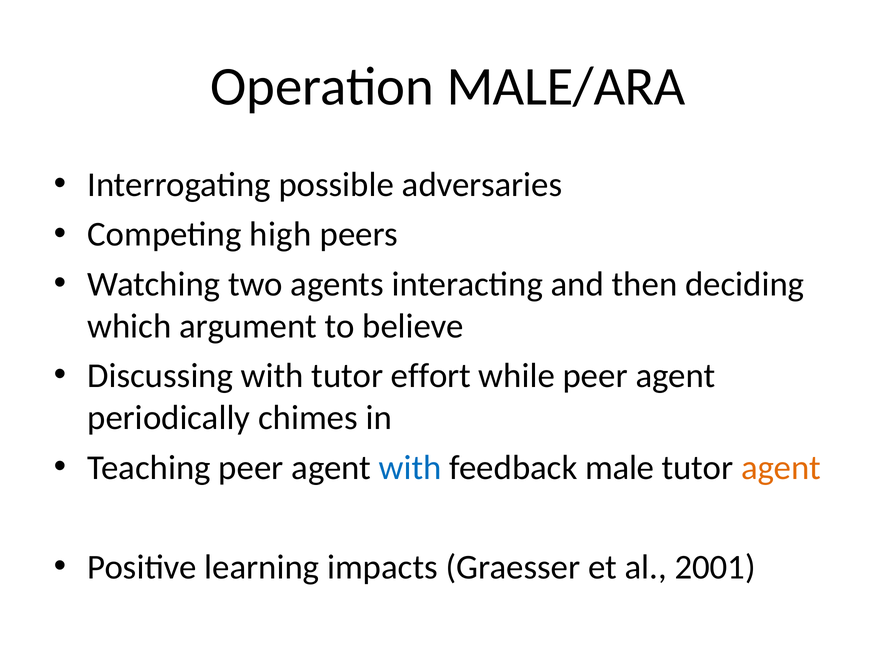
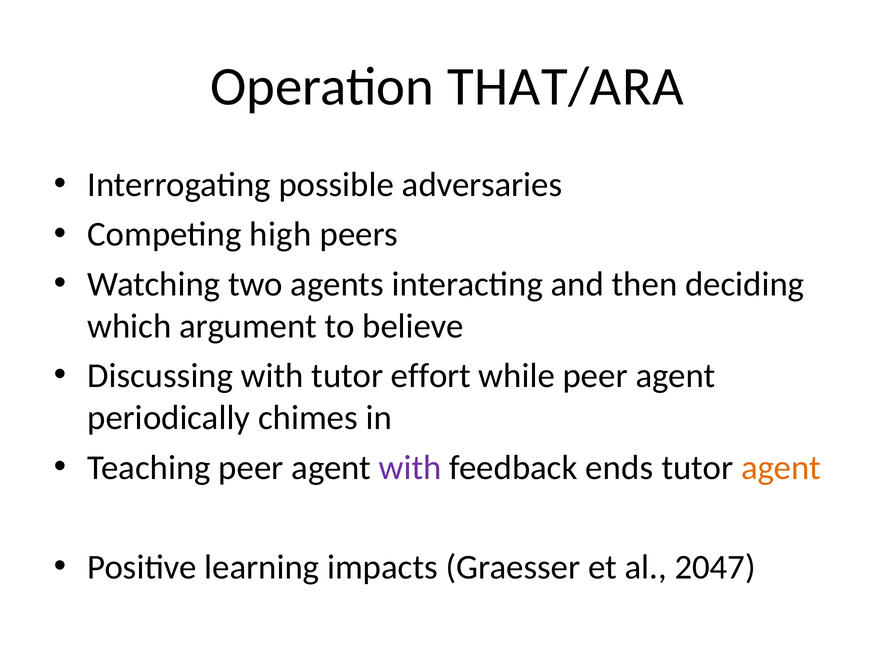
MALE/ARA: MALE/ARA -> THAT/ARA (566, 87)
with colour: blue -> purple (410, 468)
male: male -> ends (619, 468)
2001: 2001 -> 2047 (715, 567)
